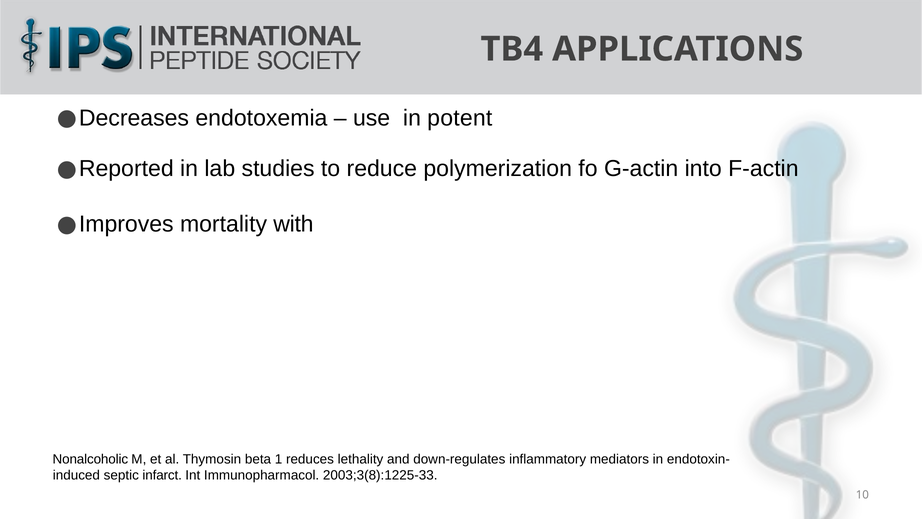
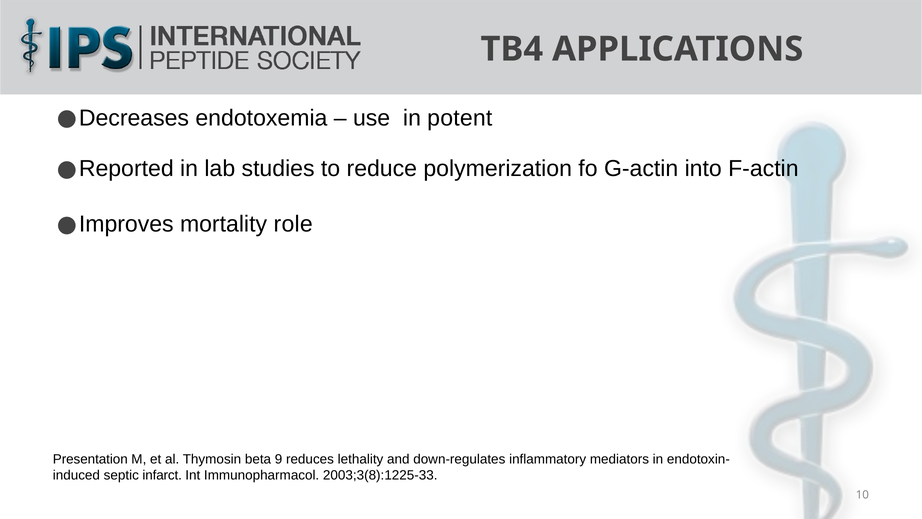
with: with -> role (293, 224)
Nonalcoholic: Nonalcoholic -> Presentation (90, 459)
1: 1 -> 9 (279, 459)
